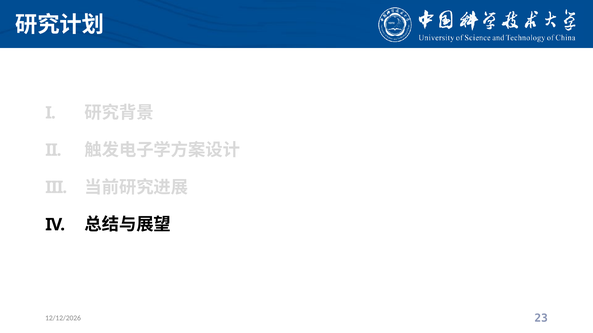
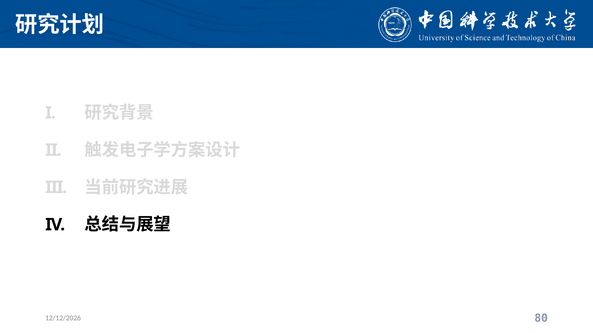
23: 23 -> 80 (541, 319)
